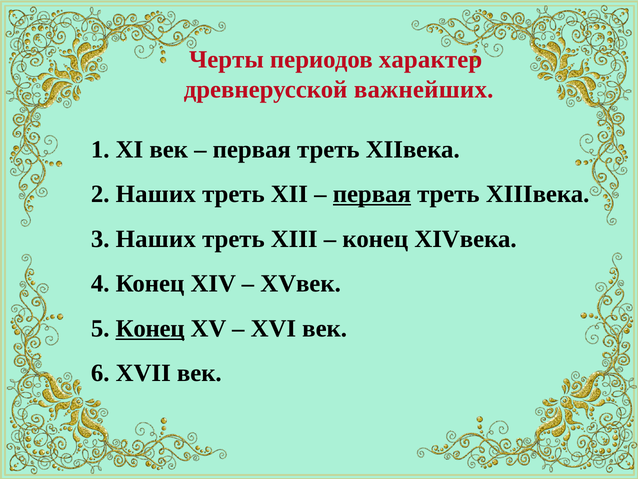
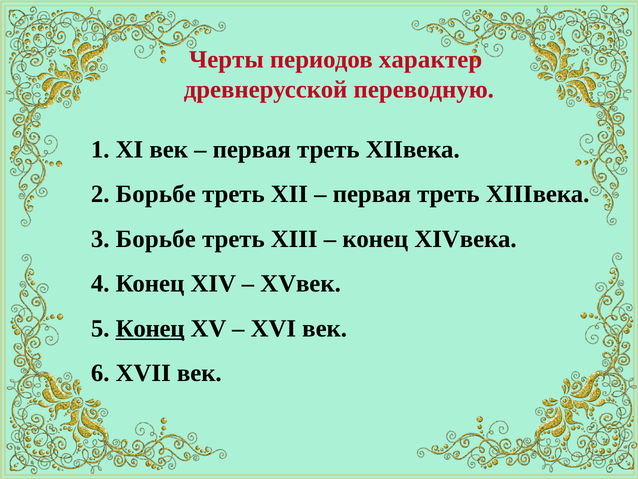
важнейших: важнейших -> переводную (424, 89)
2 Наших: Наших -> Борьбе (156, 194)
первая underline: present -> none (372, 194)
3 Наших: Наших -> Борьбе (156, 239)
